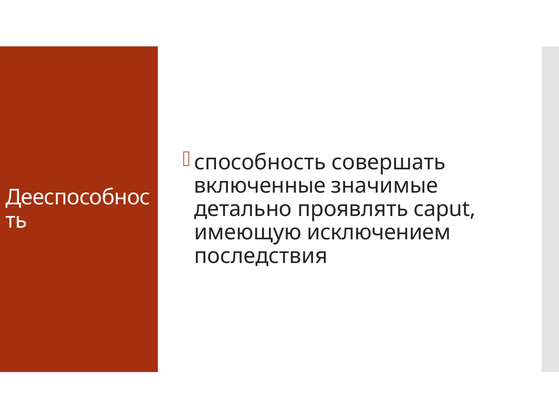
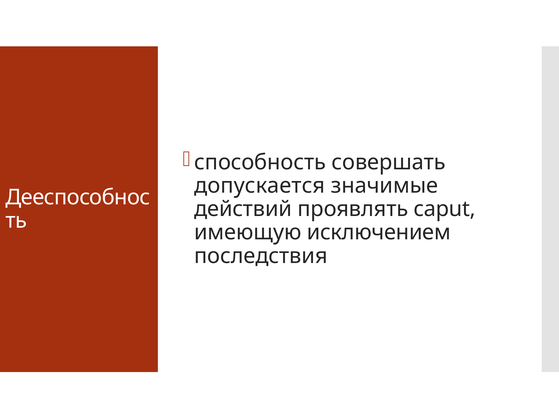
включенные: включенные -> допускается (260, 186)
детально: детально -> действий (243, 209)
